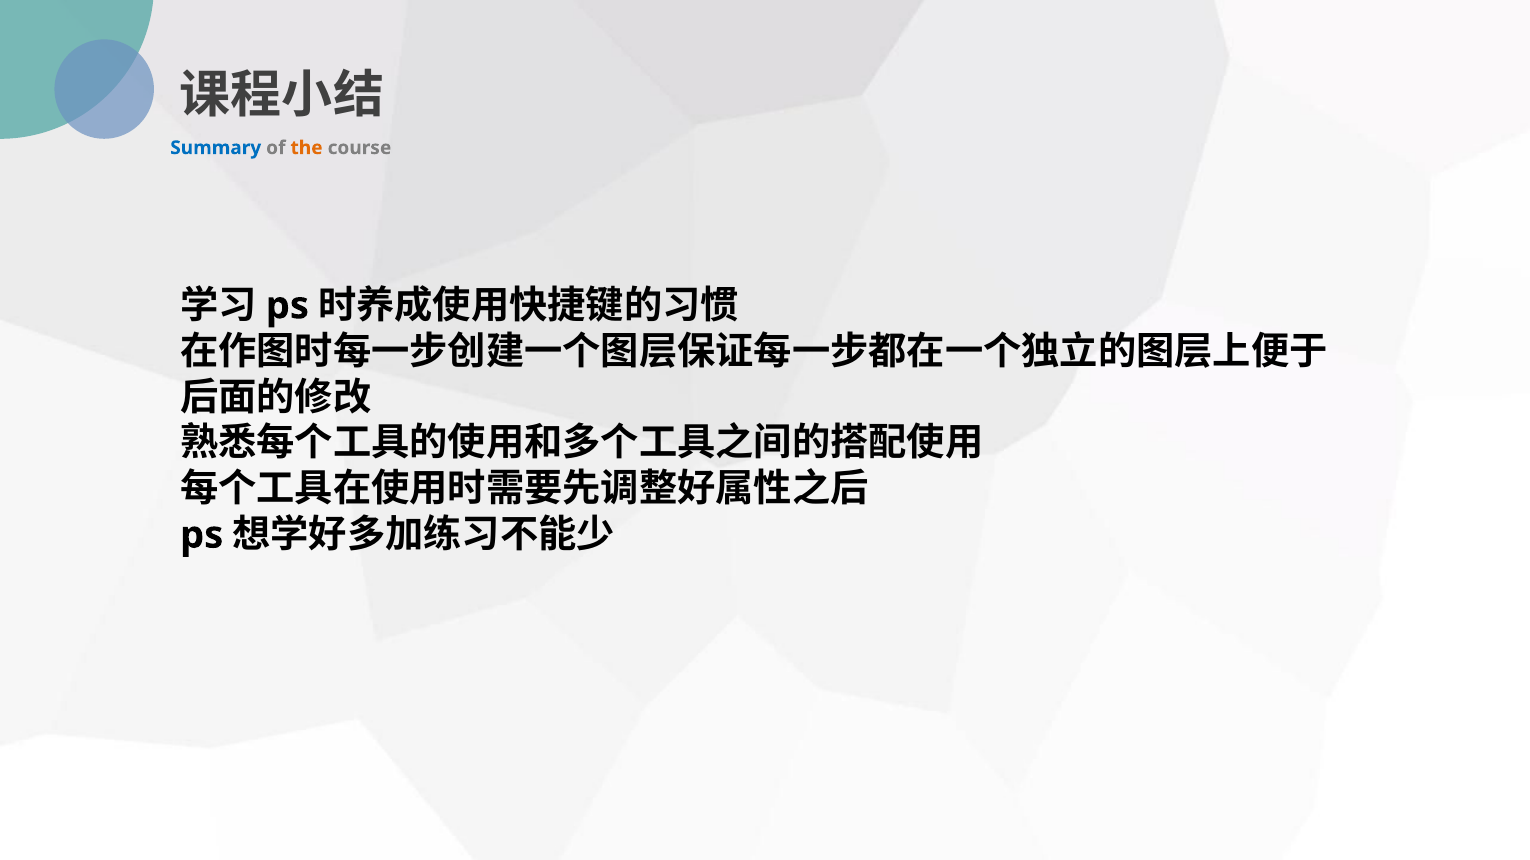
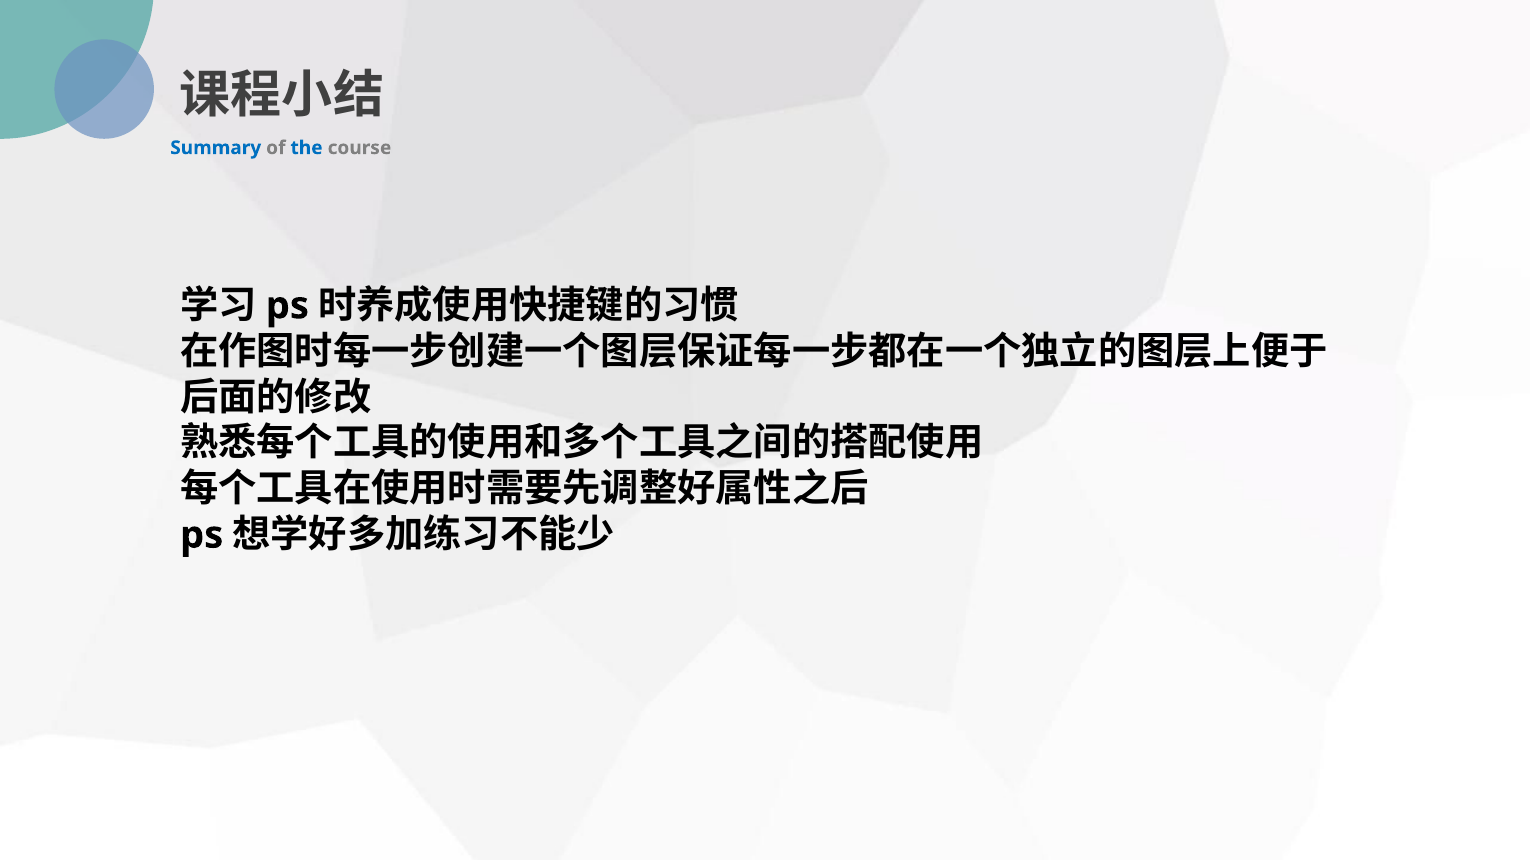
the colour: orange -> blue (307, 148)
